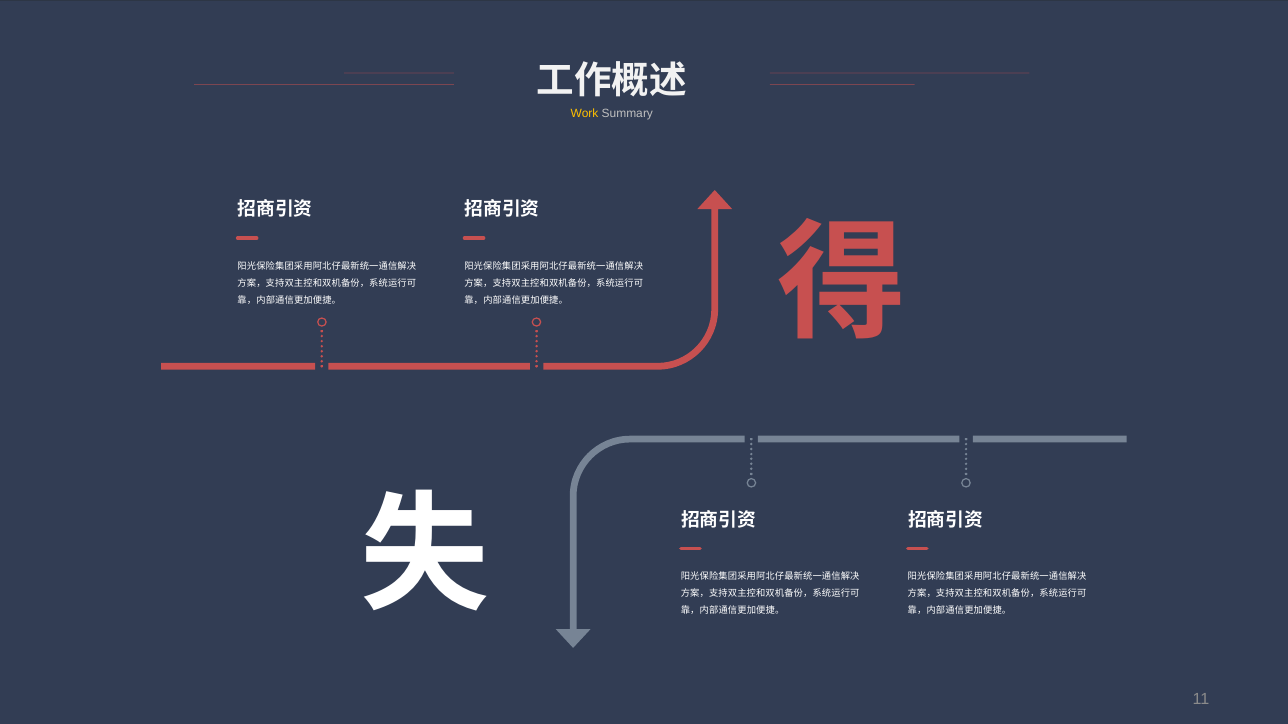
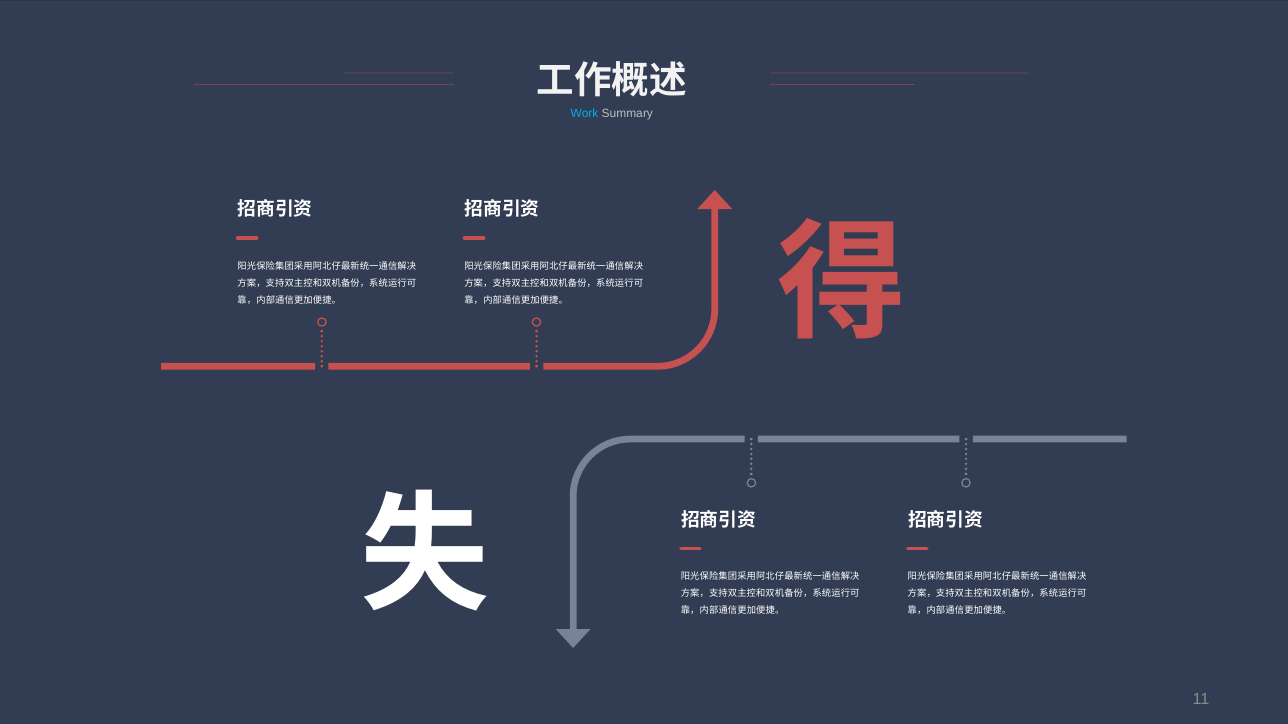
Work colour: yellow -> light blue (584, 114)
